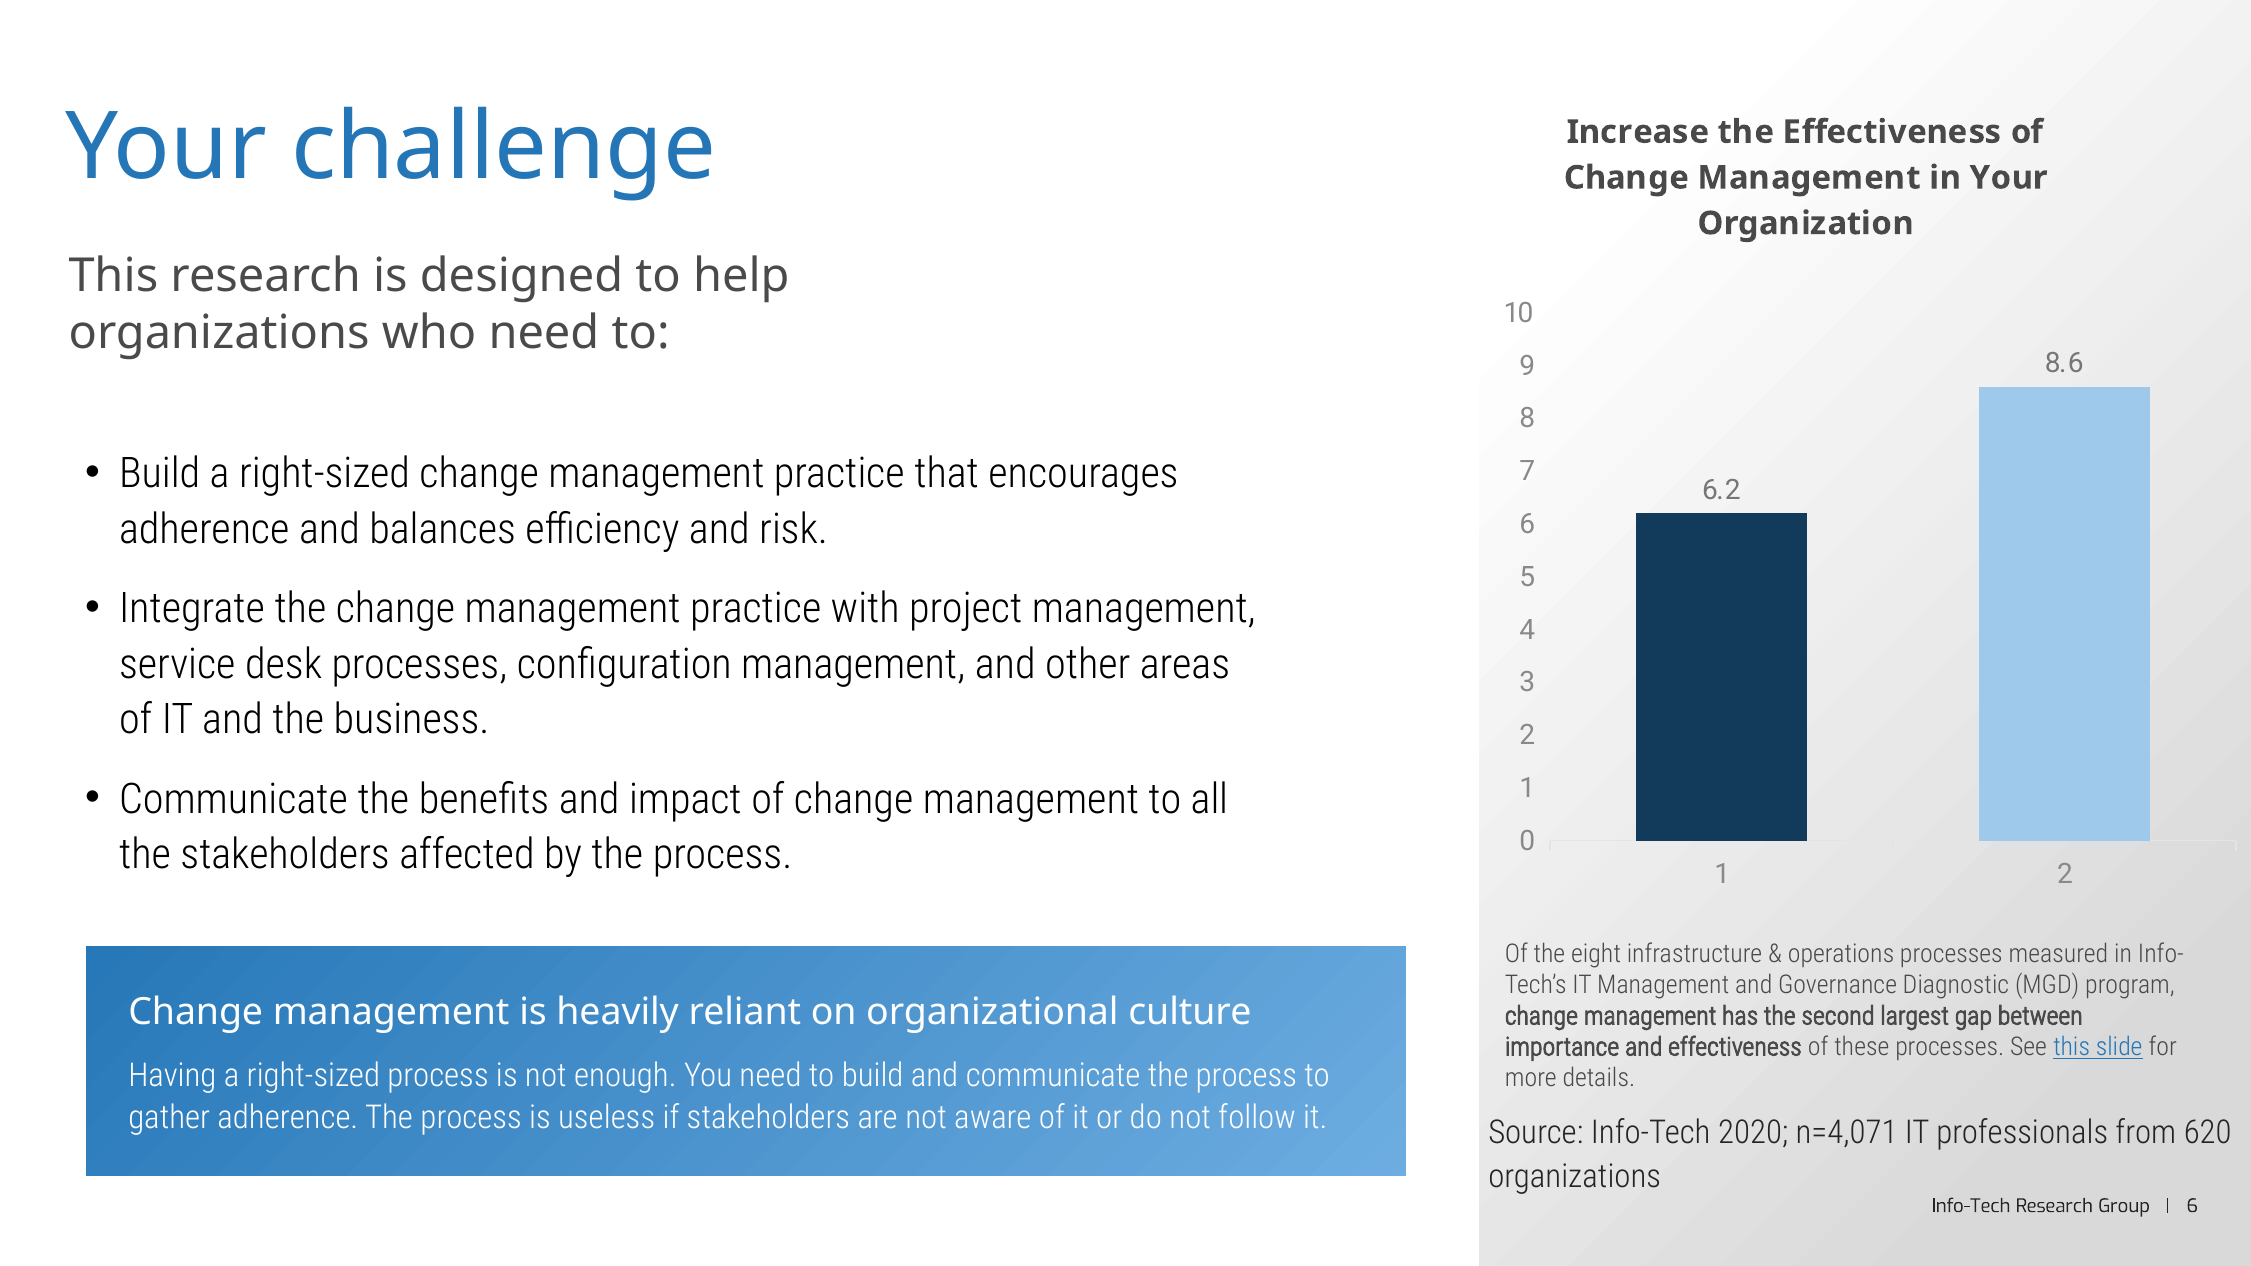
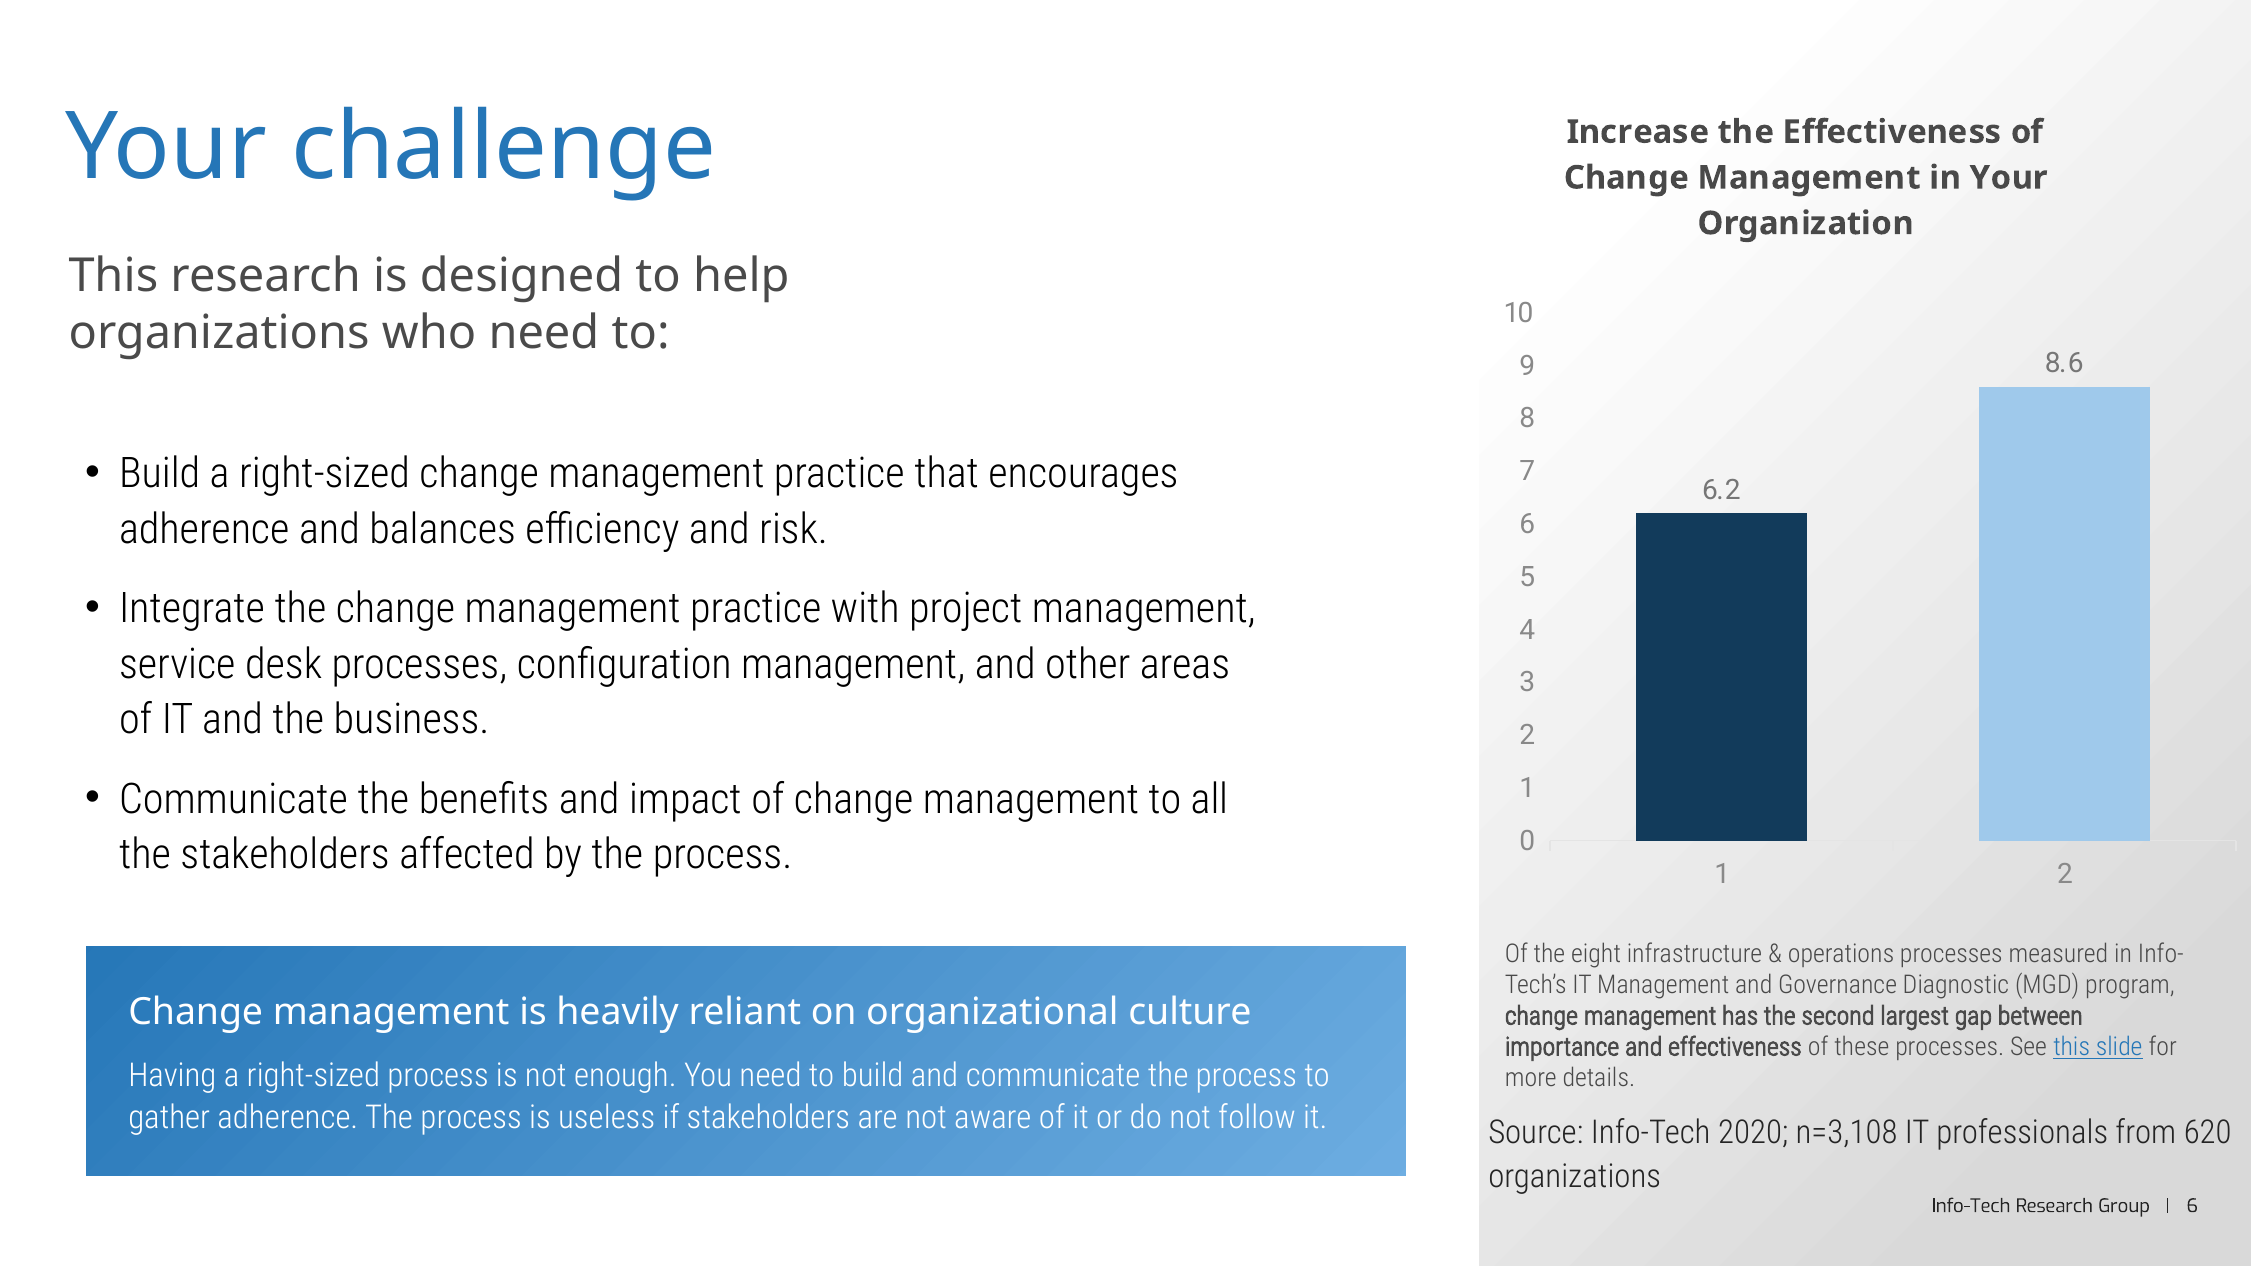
n=4,071: n=4,071 -> n=3,108 (1847, 1133)
